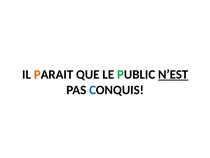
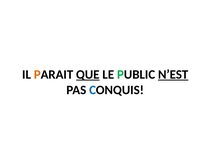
QUE underline: none -> present (88, 74)
